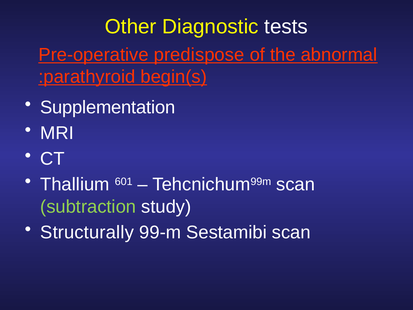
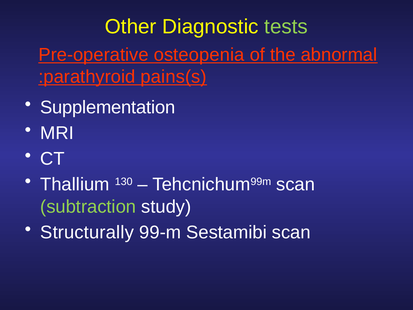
tests colour: white -> light green (286, 27)
predispose: predispose -> osteopenia (199, 55)
begin(s: begin(s -> pains(s (174, 77)
601: 601 -> 130 (124, 181)
